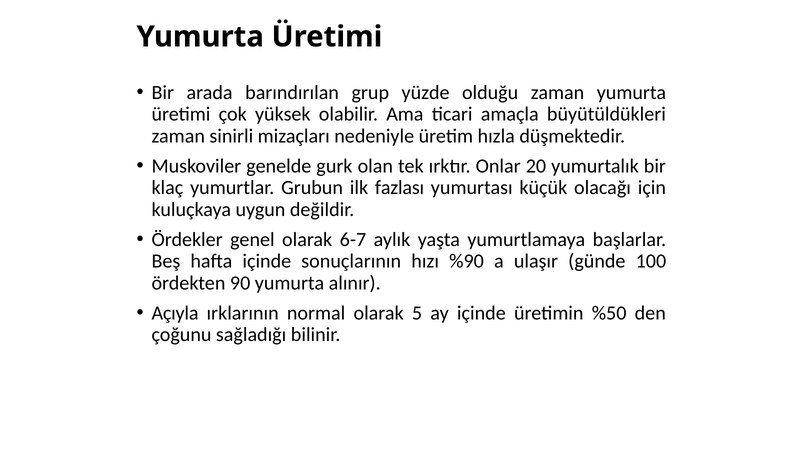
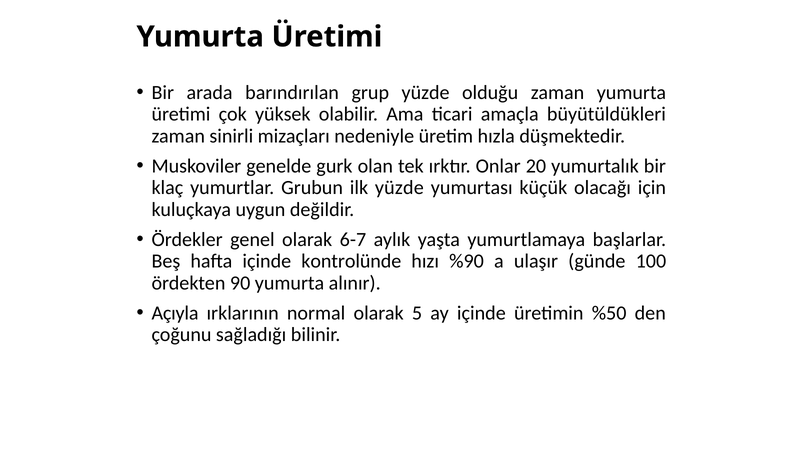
ilk fazlası: fazlası -> yüzde (399, 188)
sonuçlarının: sonuçlarının -> kontrolünde (351, 261)
